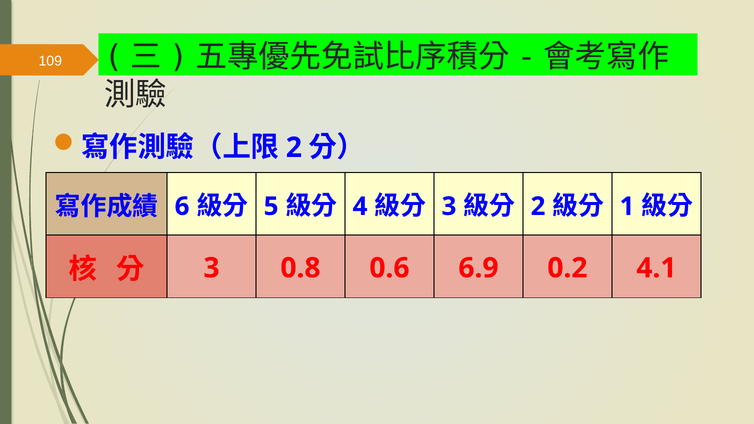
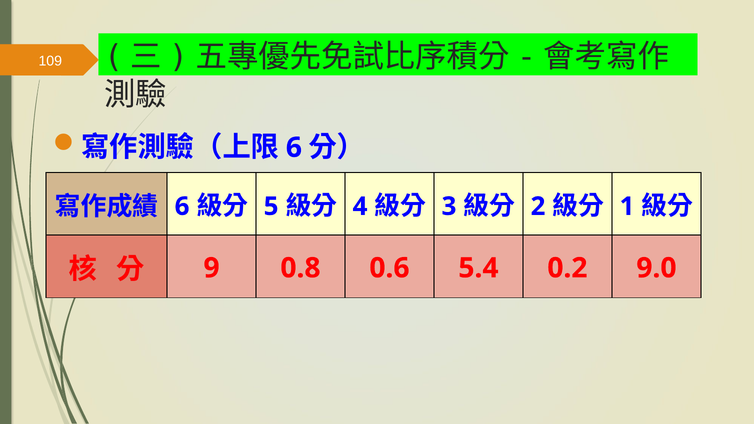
2: 2 -> 6 (294, 148)
3: 3 -> 9 (212, 268)
6.9: 6.9 -> 5.4 (478, 268)
4.1: 4.1 -> 9.0 (656, 268)
